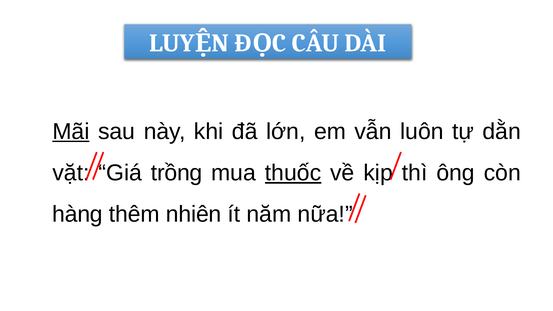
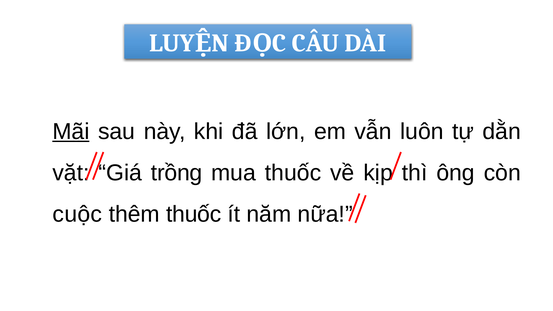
thuốc underline: present -> none (293, 173)
hàng: hàng -> cuộc (77, 214)
thêm nhiên: nhiên -> thuốc (194, 214)
